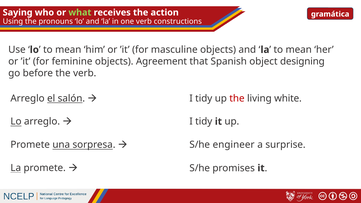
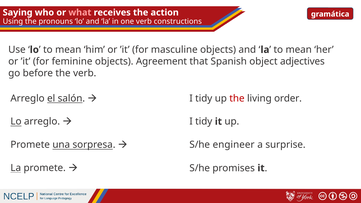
what colour: light green -> pink (80, 12)
designing: designing -> adjectives (302, 61)
white: white -> order (288, 98)
